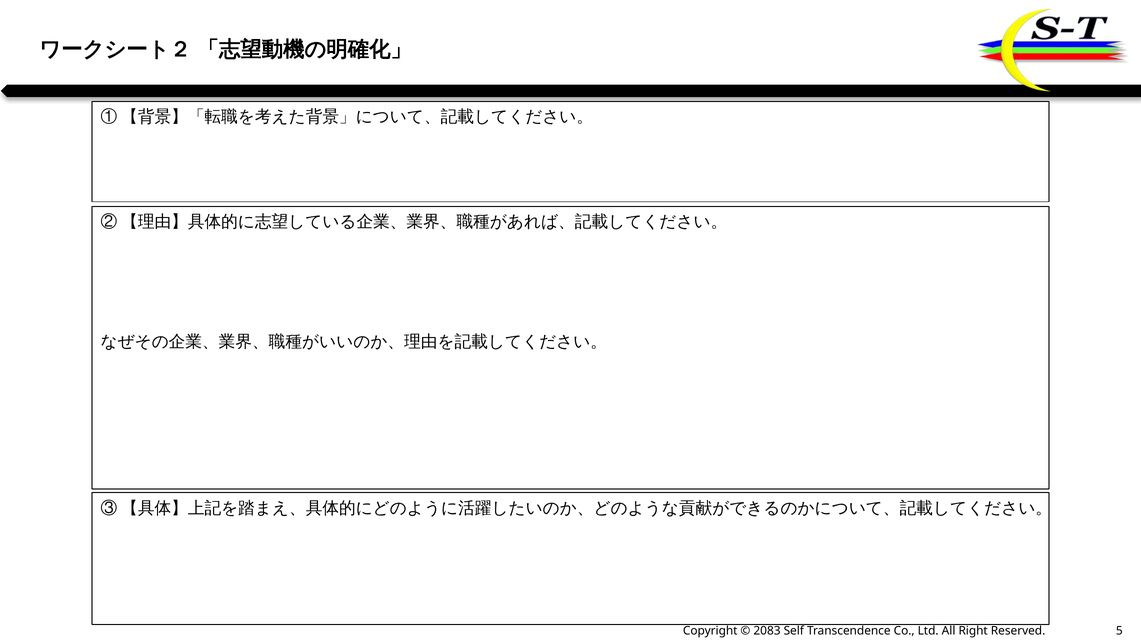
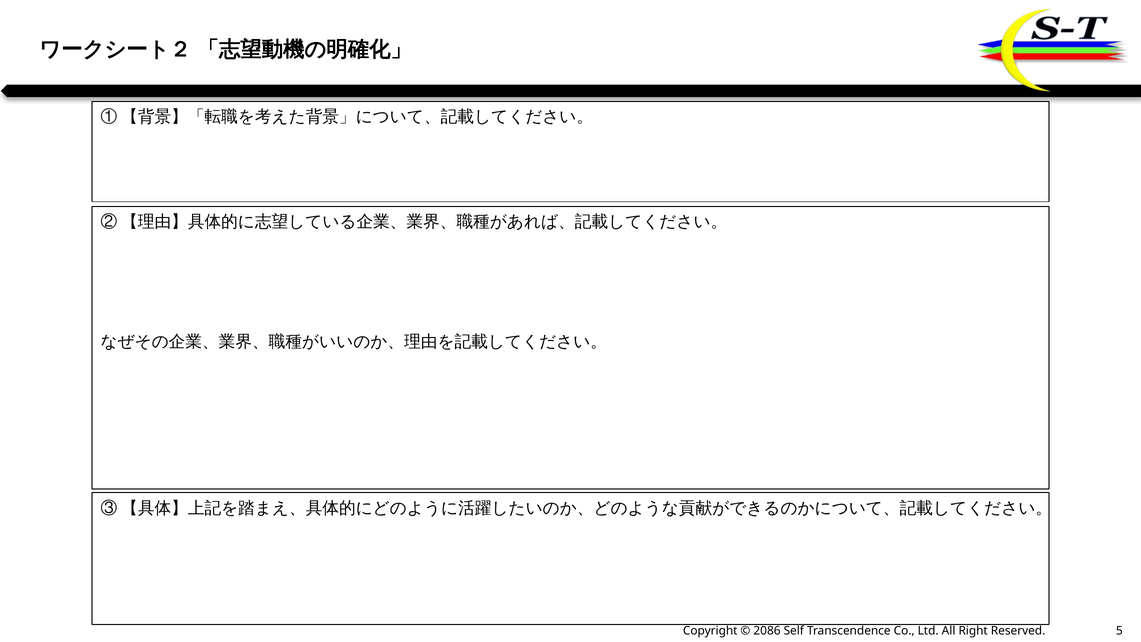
2083: 2083 -> 2086 (767, 630)
